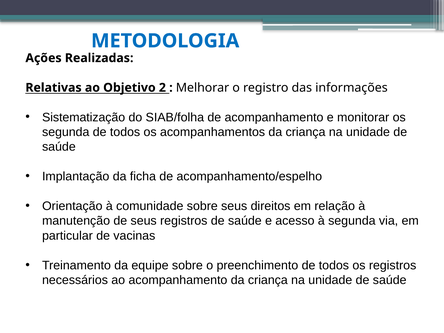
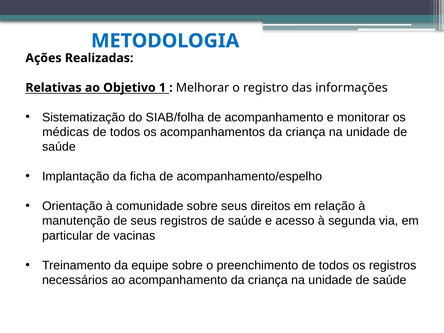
2: 2 -> 1 (162, 88)
segunda: segunda -> médicas (66, 132)
